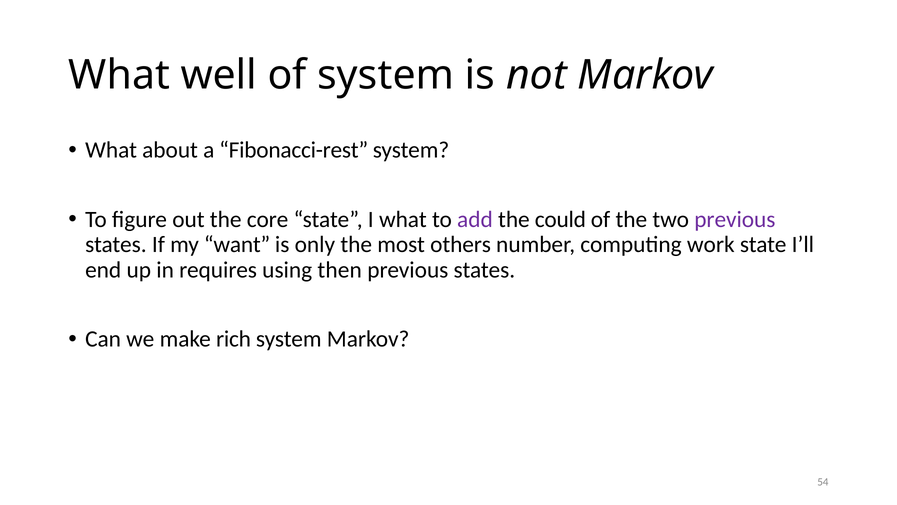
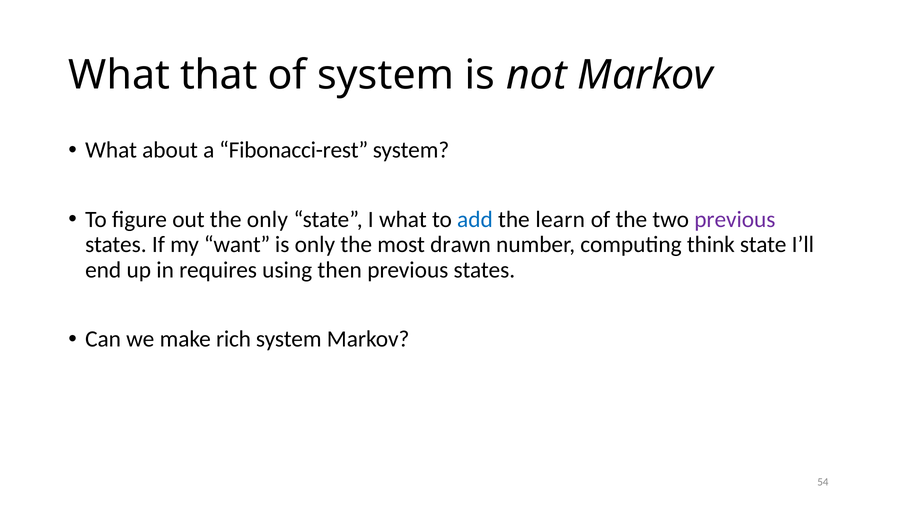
well: well -> that (219, 75)
the core: core -> only (267, 219)
add colour: purple -> blue (475, 219)
could: could -> learn (560, 219)
others: others -> drawn (461, 244)
work: work -> think (711, 244)
